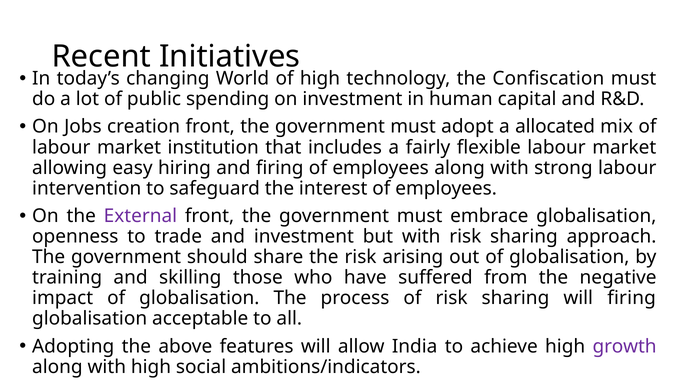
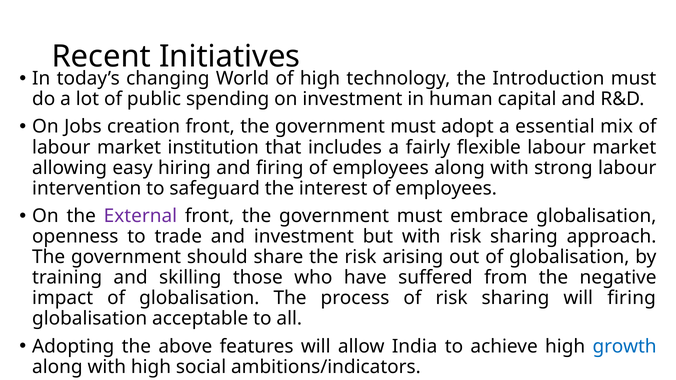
Confiscation: Confiscation -> Introduction (548, 79)
allocated: allocated -> essential (555, 127)
growth colour: purple -> blue (625, 346)
